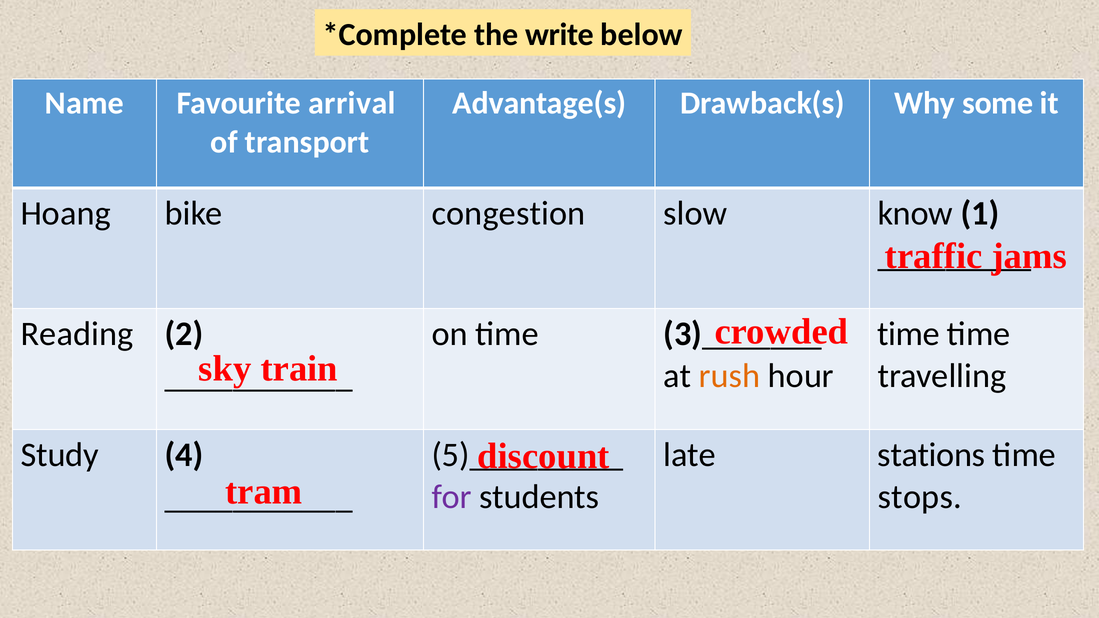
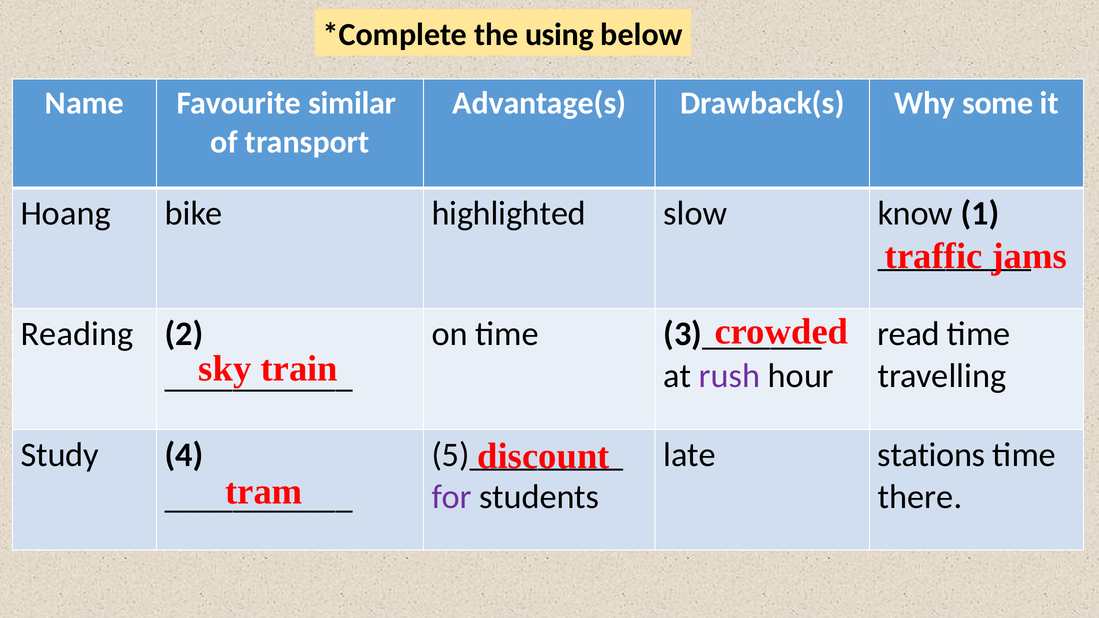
write: write -> using (560, 35)
arrival: arrival -> similar (352, 103)
congestion: congestion -> highlighted (509, 213)
time: time -> read (909, 334)
rush colour: orange -> purple (729, 376)
stops: stops -> there (920, 497)
